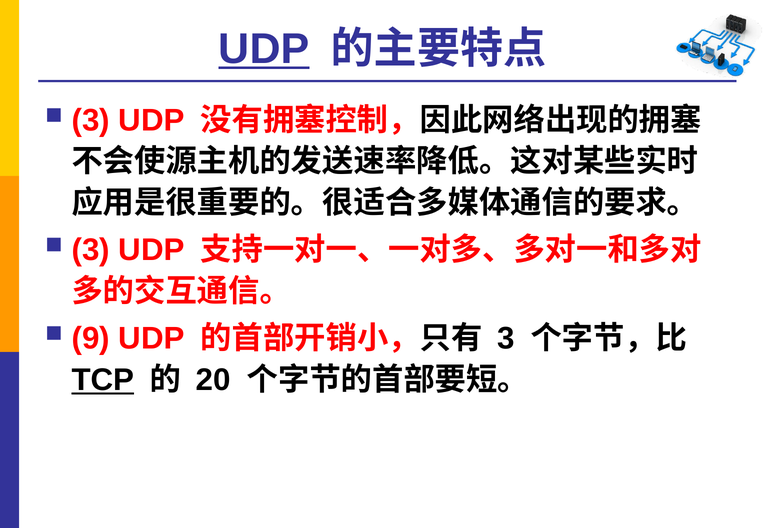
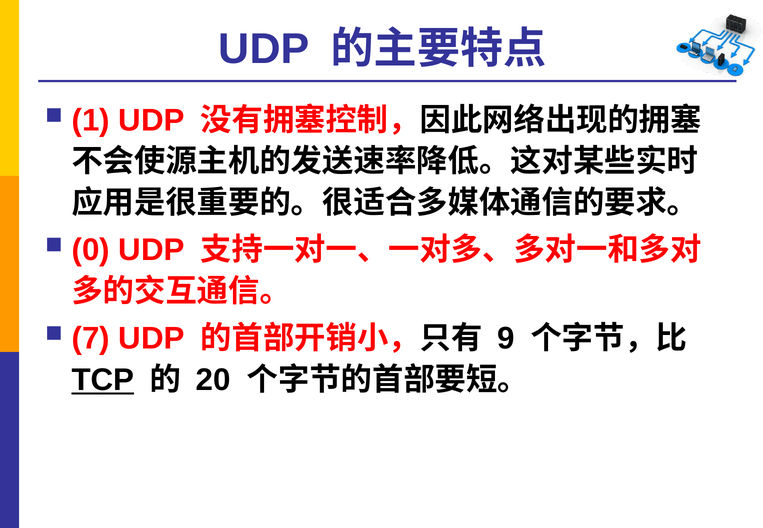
UDP underline: present -> none (264, 49)
3: 3 -> 1 (91, 120)
3: 3 -> 0 (91, 250)
9: 9 -> 7 (91, 339)
3: 3 -> 9 (506, 339)
